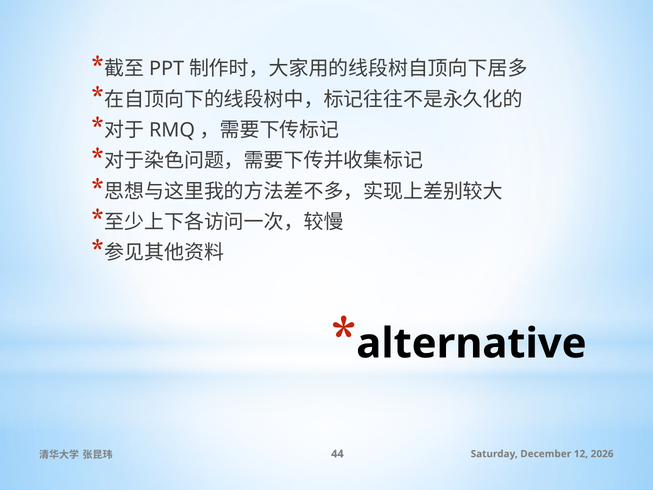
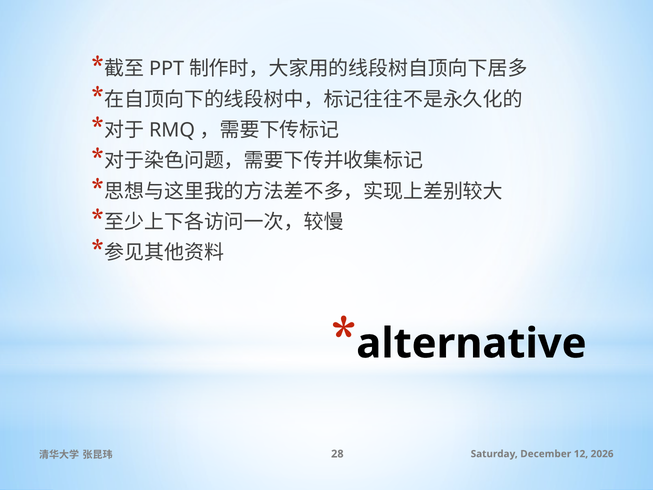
44: 44 -> 28 (337, 454)
